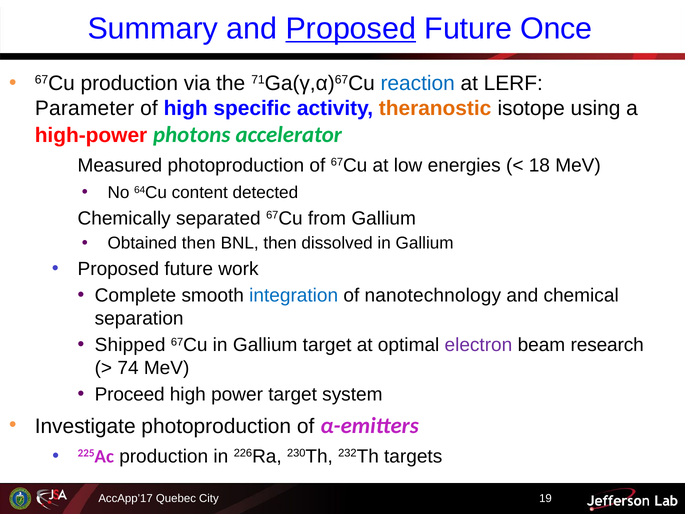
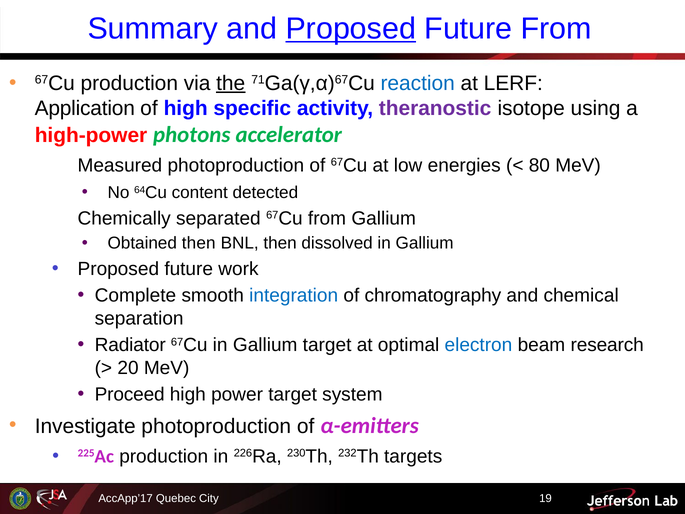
Future Once: Once -> From (556, 29)
the underline: none -> present (231, 83)
Parameter: Parameter -> Application (85, 108)
theranostic colour: orange -> purple (435, 108)
18: 18 -> 80 (539, 165)
nanotechnology: nanotechnology -> chromatography (433, 295)
Shipped: Shipped -> Radiator (130, 345)
electron colour: purple -> blue (478, 345)
74: 74 -> 20 (128, 368)
